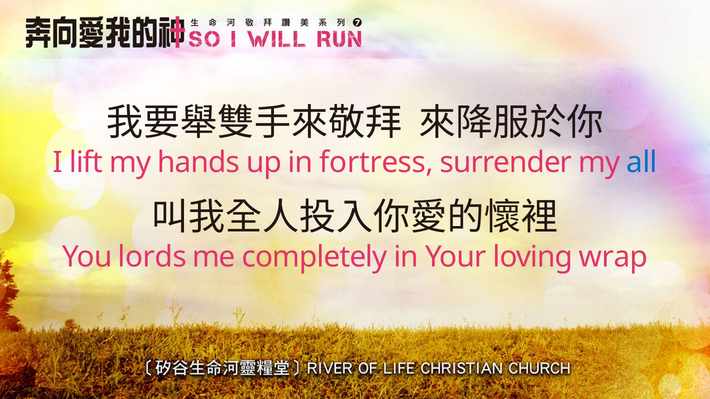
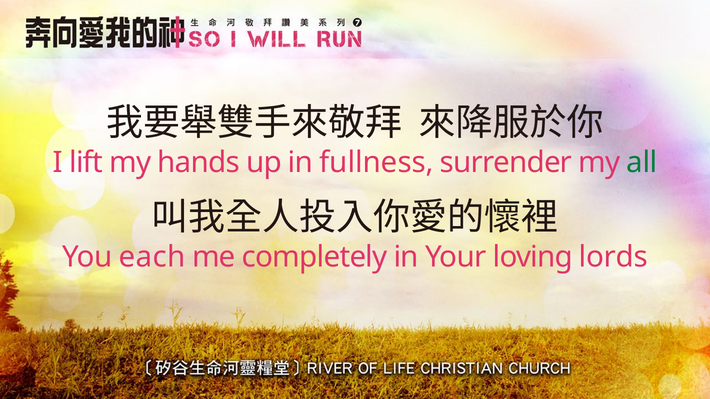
fortress: fortress -> fullness (377, 163)
all colour: blue -> green (642, 163)
lords: lords -> each (152, 257)
wrap: wrap -> lords (613, 257)
